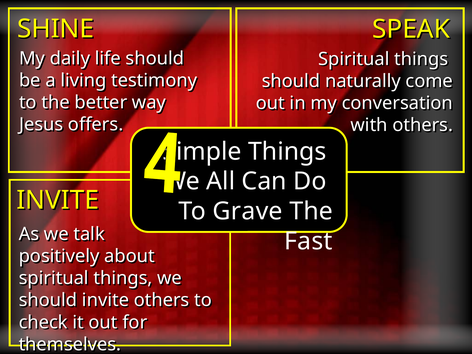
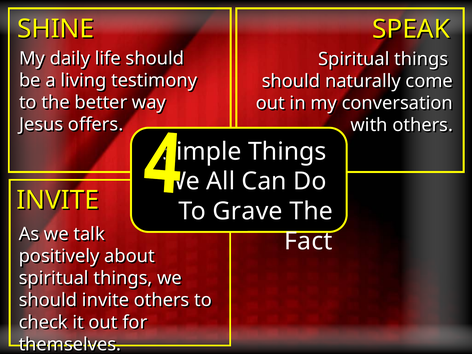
Fast: Fast -> Fact (308, 241)
